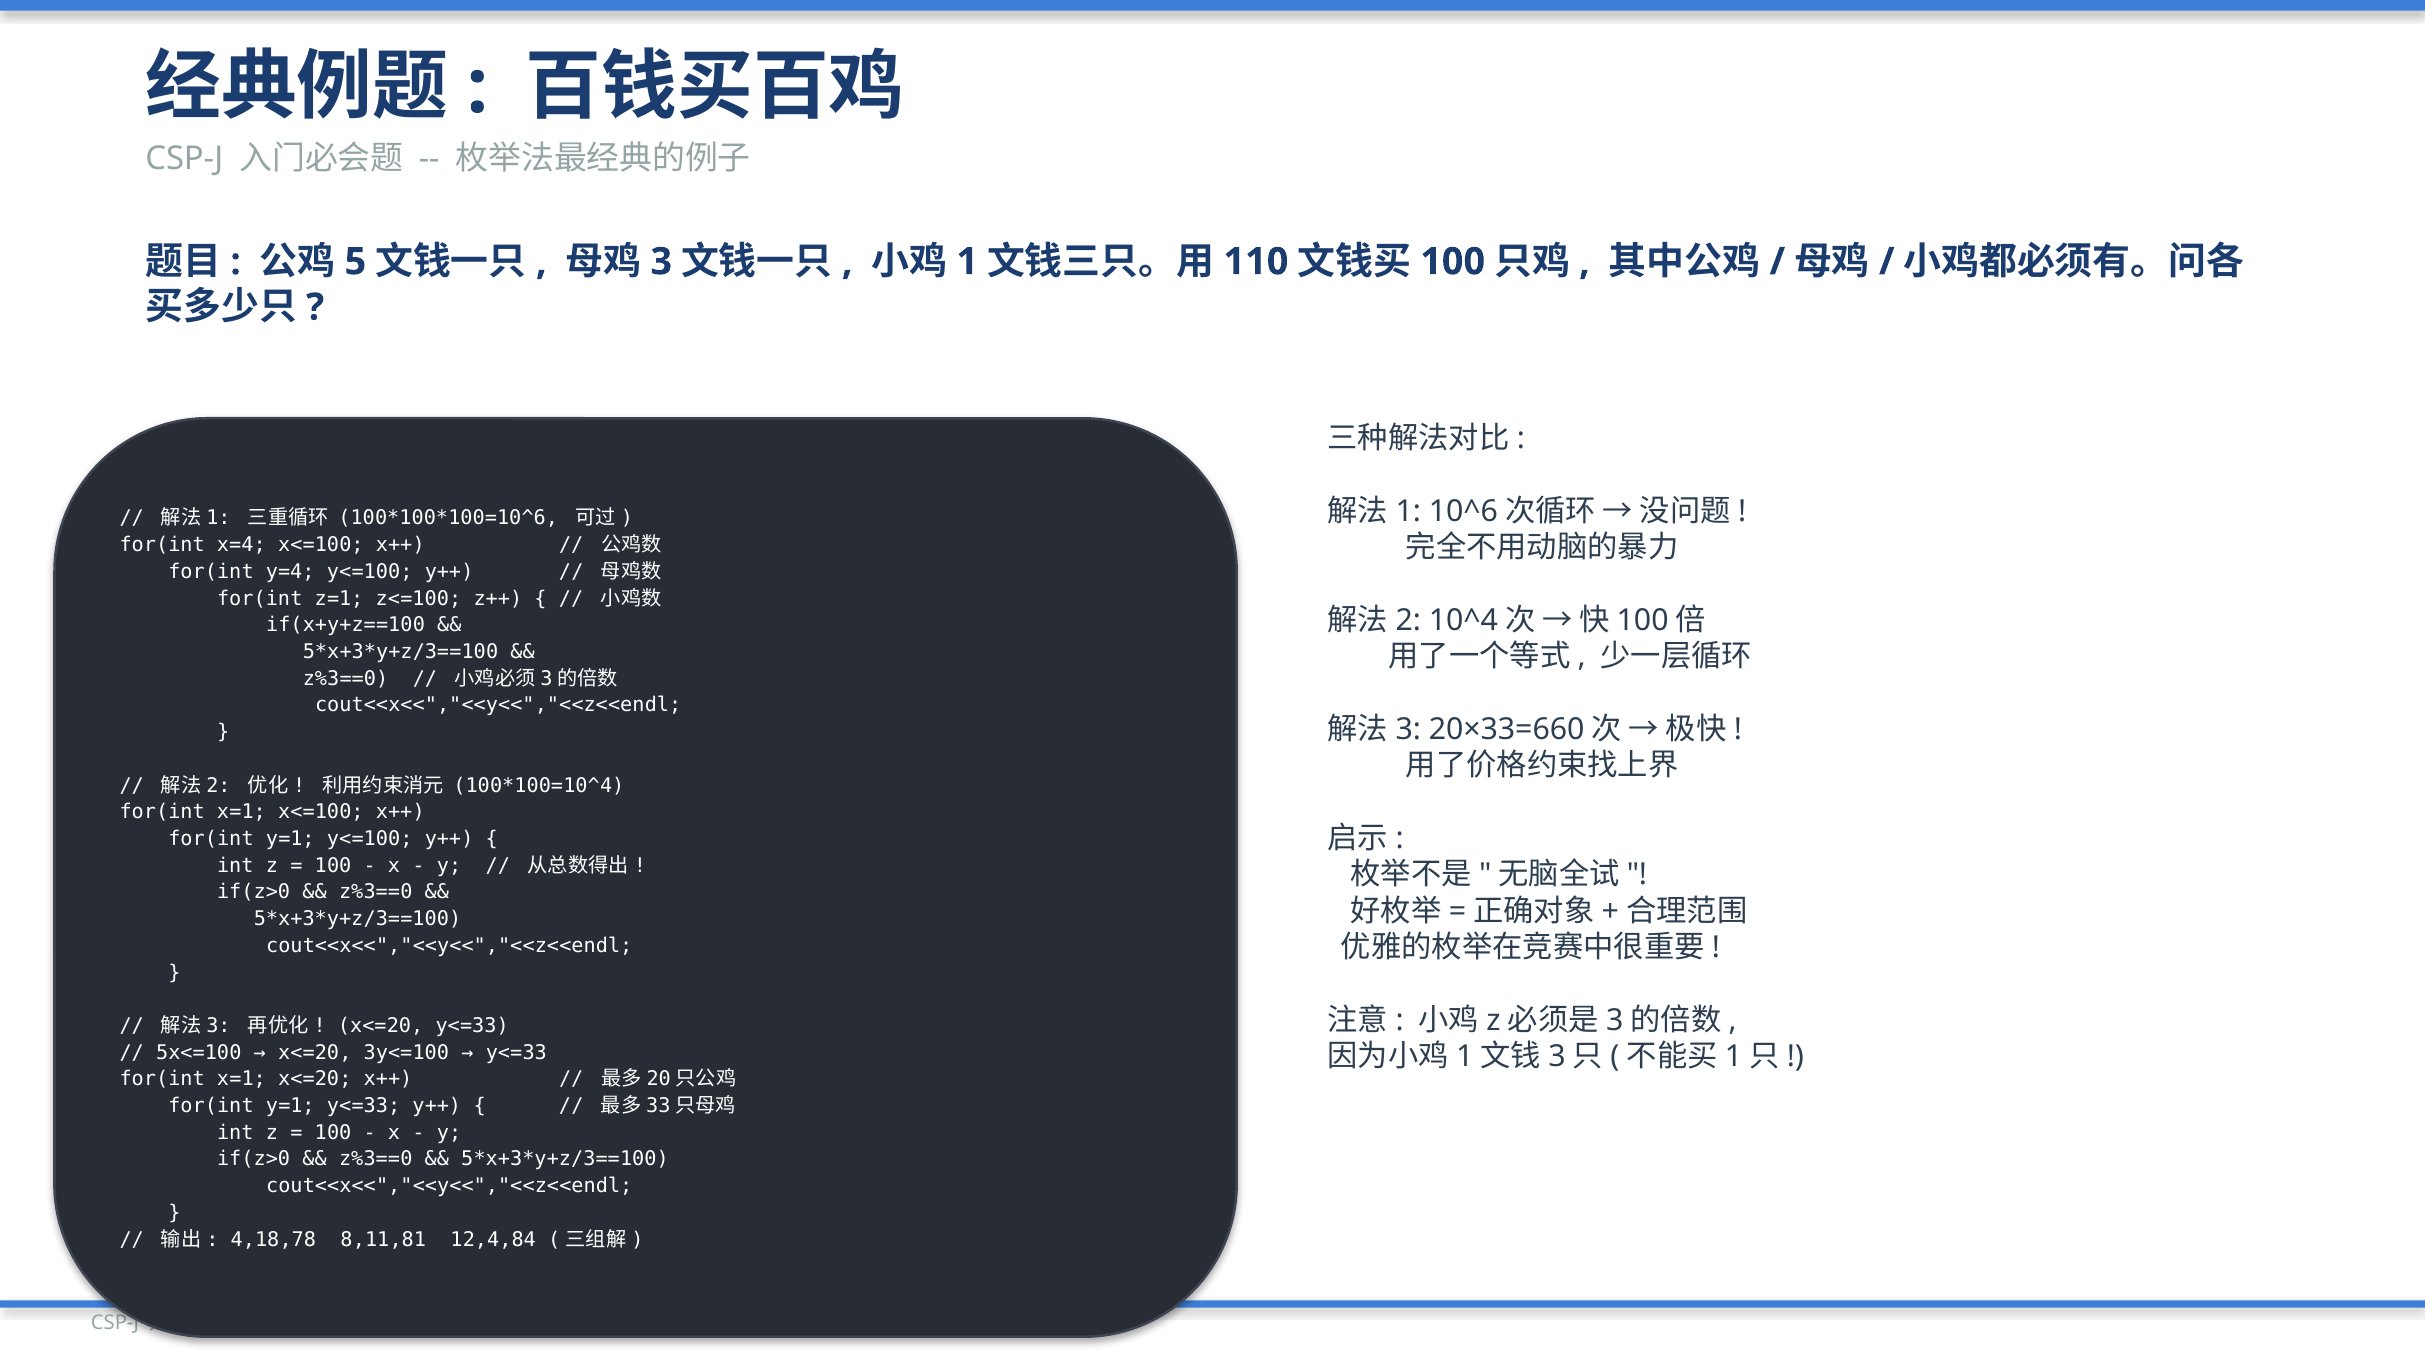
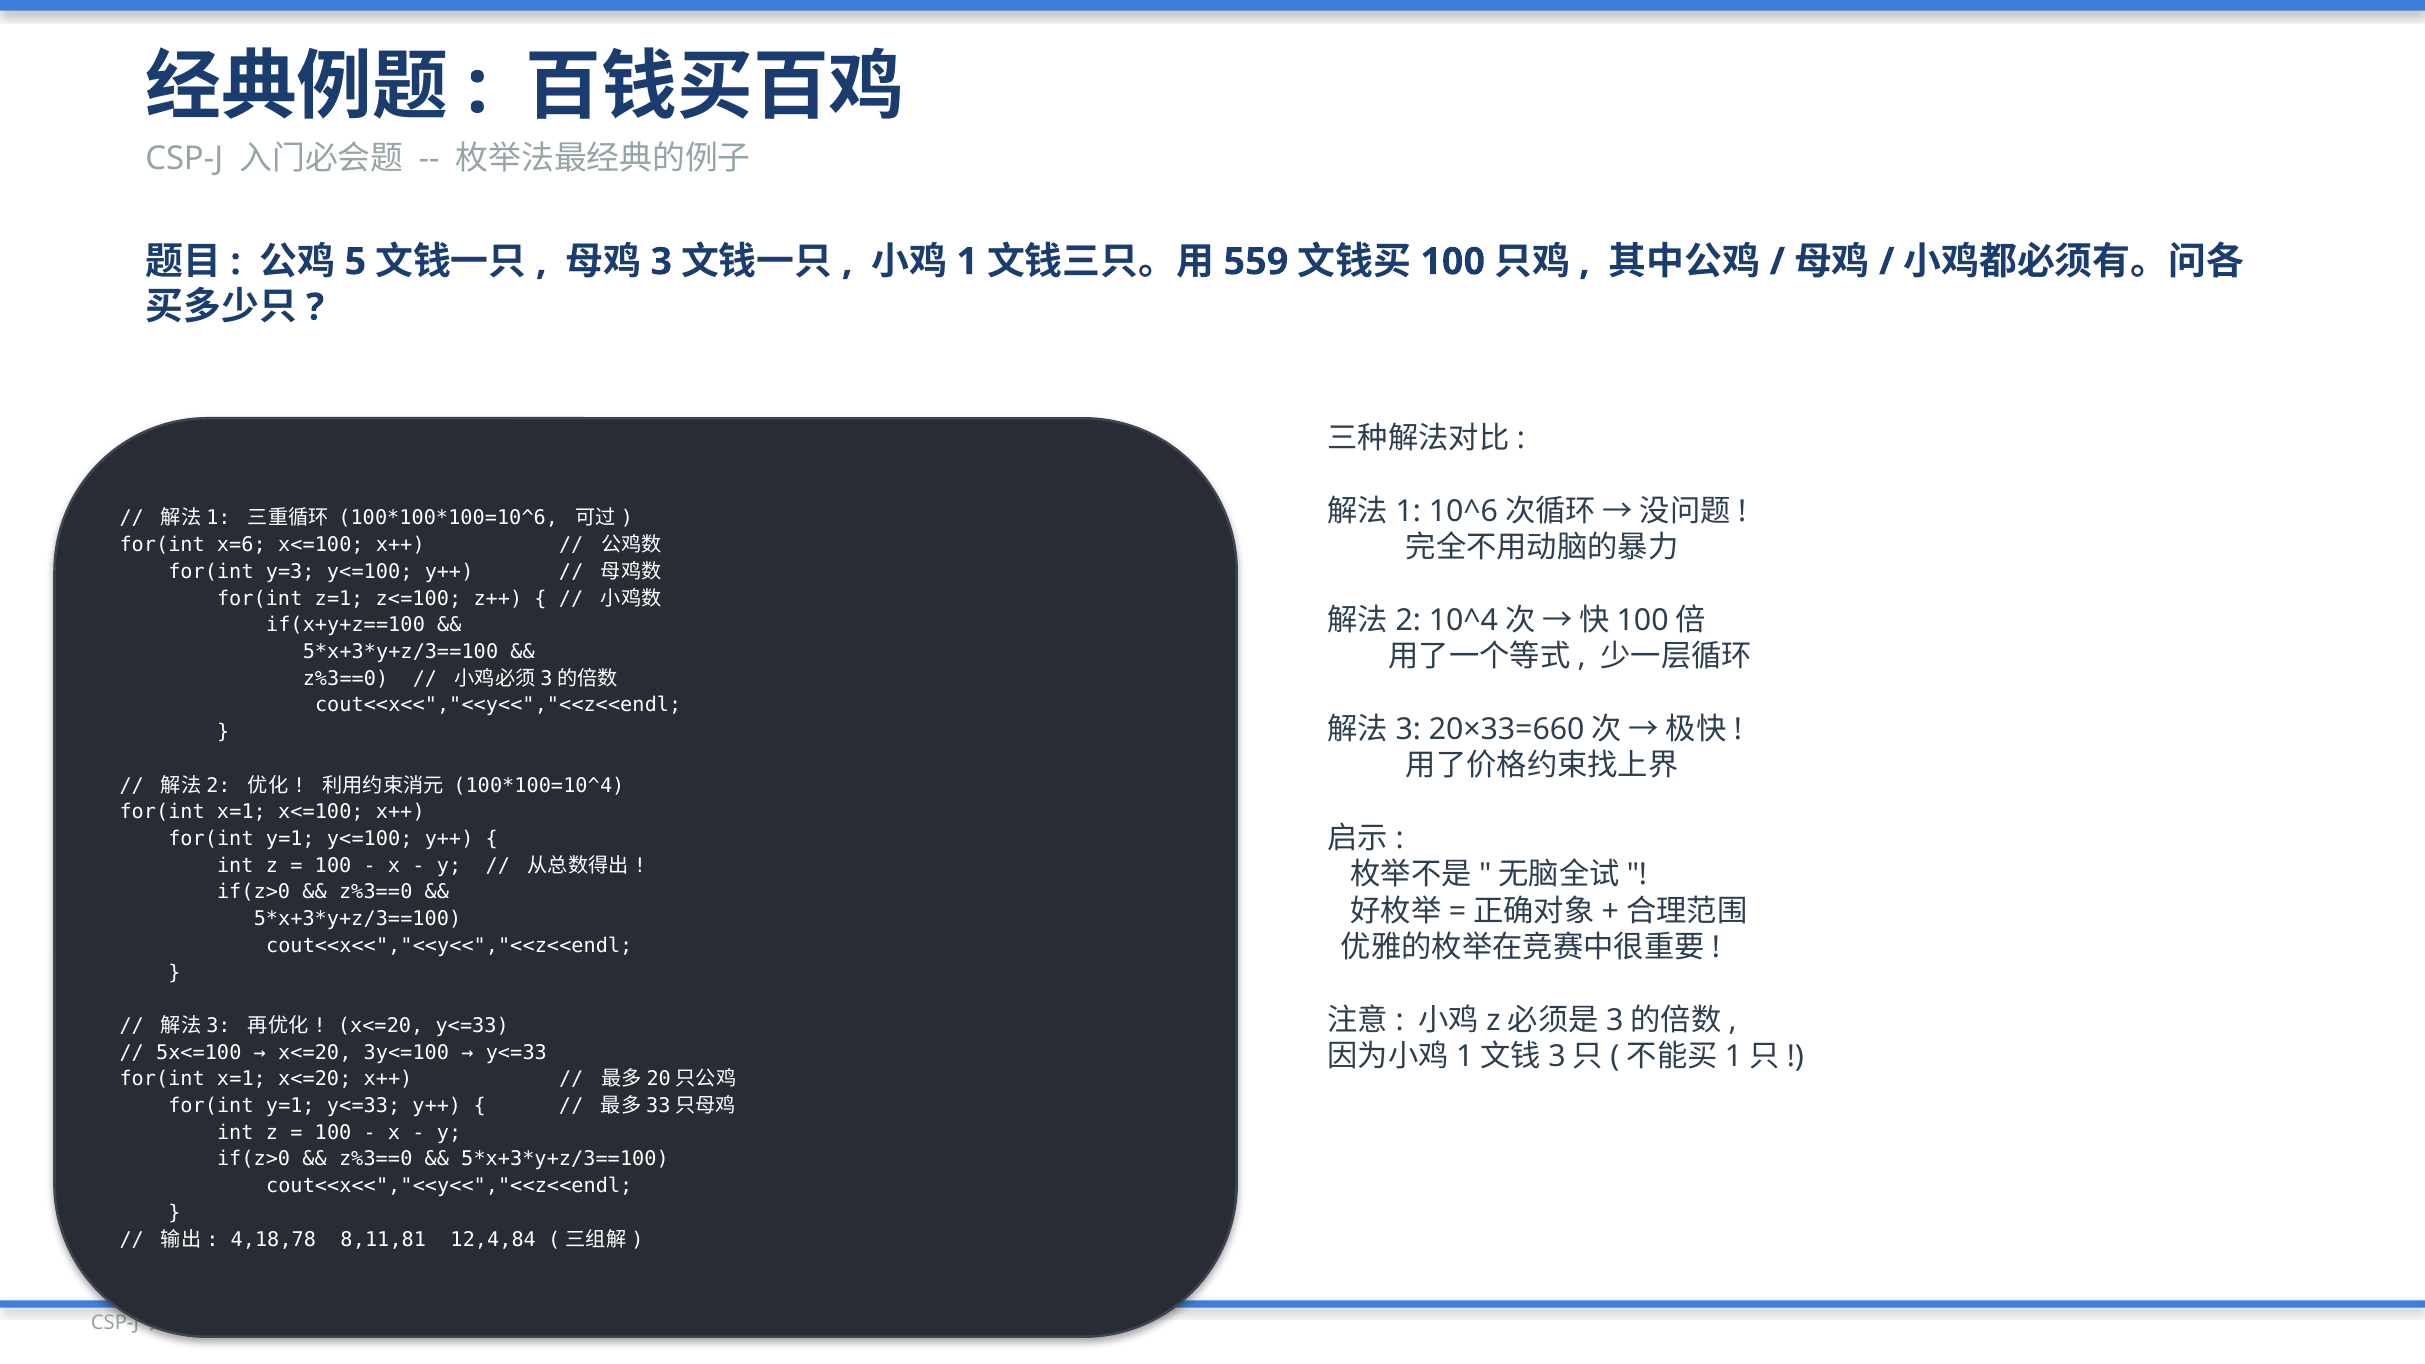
110: 110 -> 559 (1256, 262)
x=4: x=4 -> x=6 (241, 545)
y=4: y=4 -> y=3 (290, 572)
